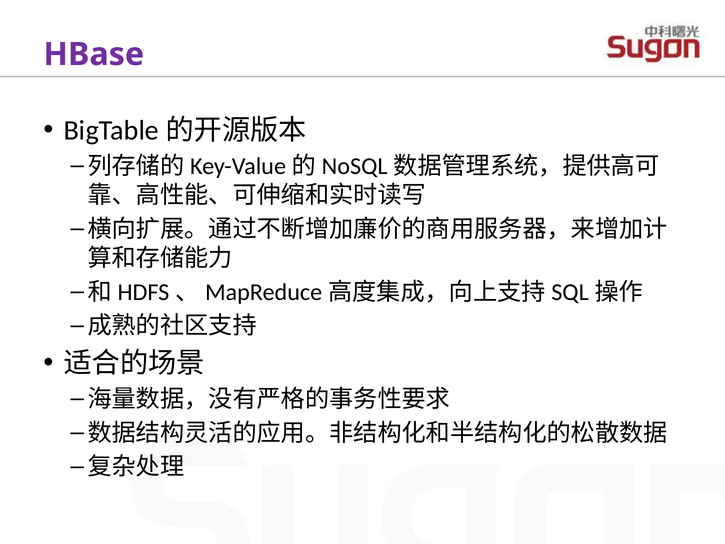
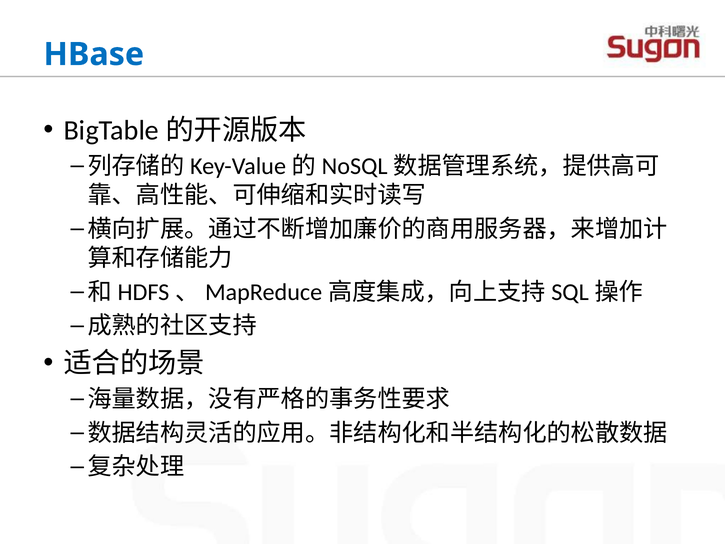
HBase colour: purple -> blue (94, 54)
